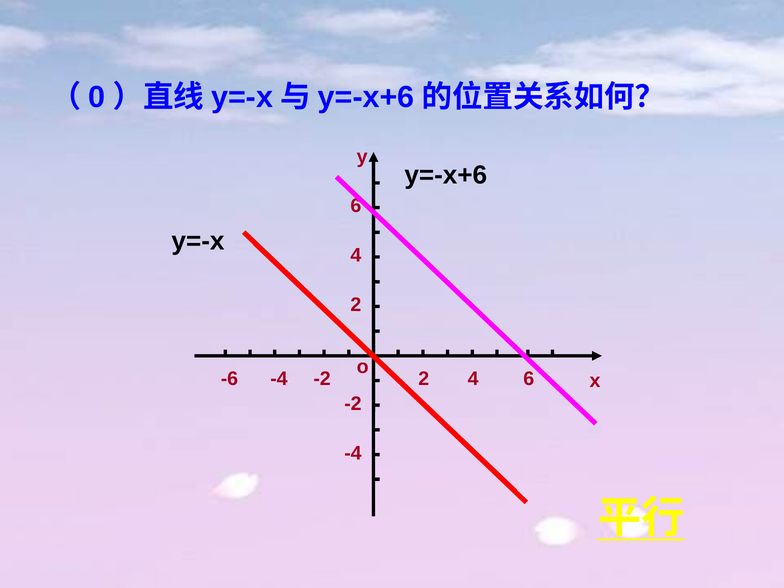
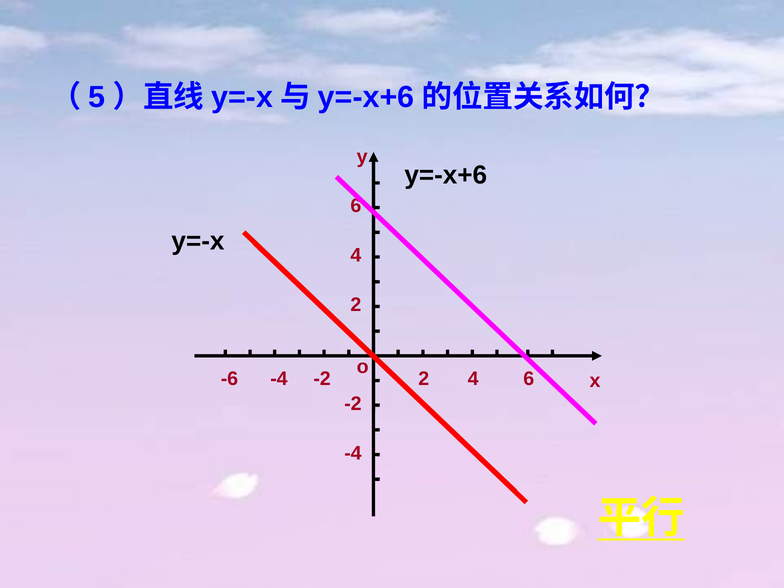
0: 0 -> 5 (97, 97)
